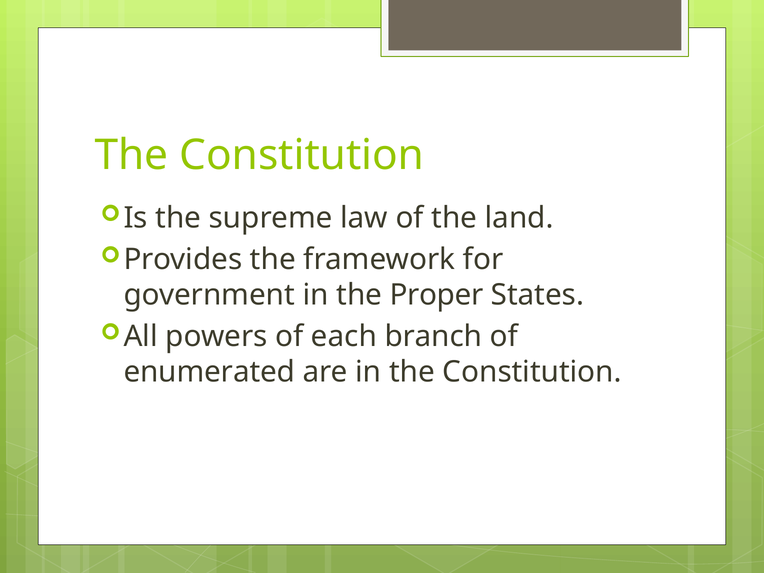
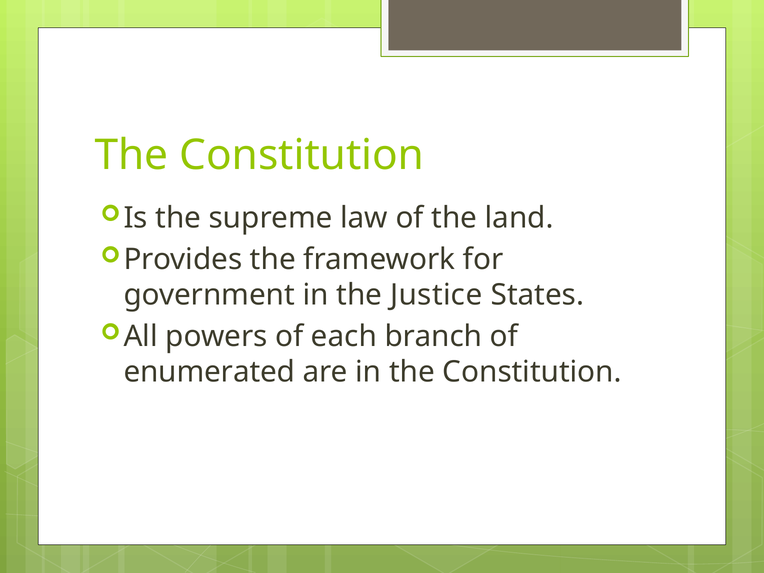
Proper: Proper -> Justice (436, 295)
